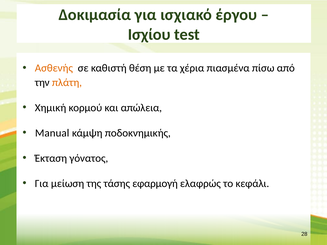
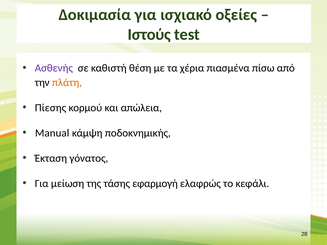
έργου: έργου -> οξείες (236, 15)
Ισχίου: Ισχίου -> Ιστούς (149, 34)
Ασθενής colour: orange -> purple (54, 68)
Χημική: Χημική -> Πίεσης (50, 108)
